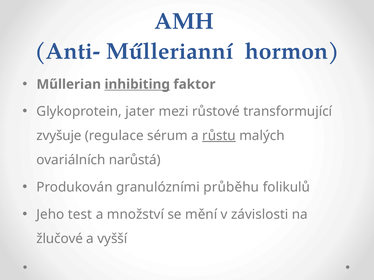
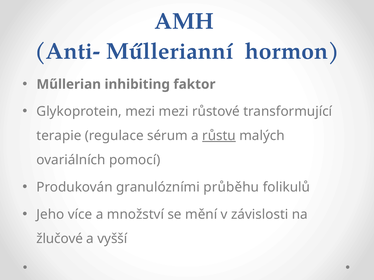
inhibiting underline: present -> none (137, 84)
Glykoprotein jater: jater -> mezi (140, 112)
zvyšuje: zvyšuje -> terapie (59, 136)
narůstá: narůstá -> pomocí (135, 160)
test: test -> více (80, 215)
